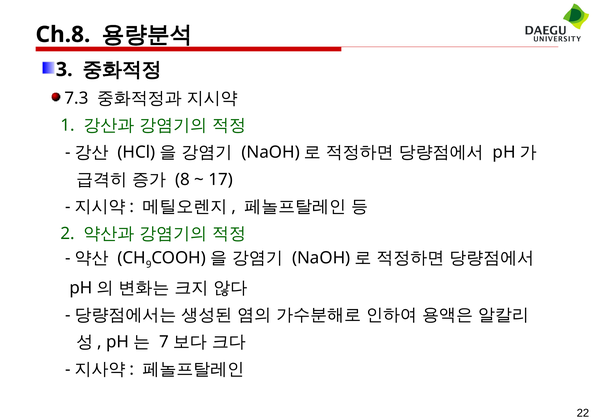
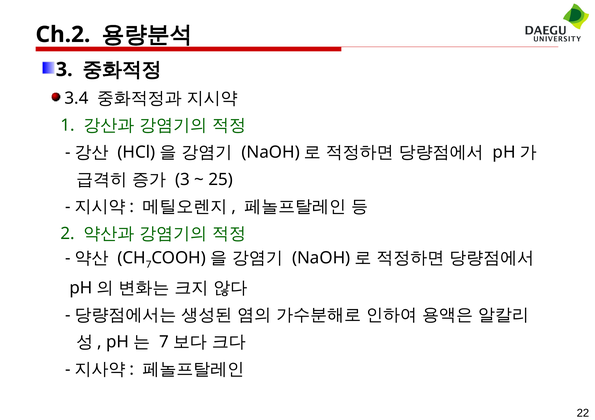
Ch.8: Ch.8 -> Ch.2 (63, 35)
7.3: 7.3 -> 3.4 (77, 98)
8: 8 -> 3 (183, 180)
17: 17 -> 25 (221, 180)
9: 9 -> 7 (149, 265)
